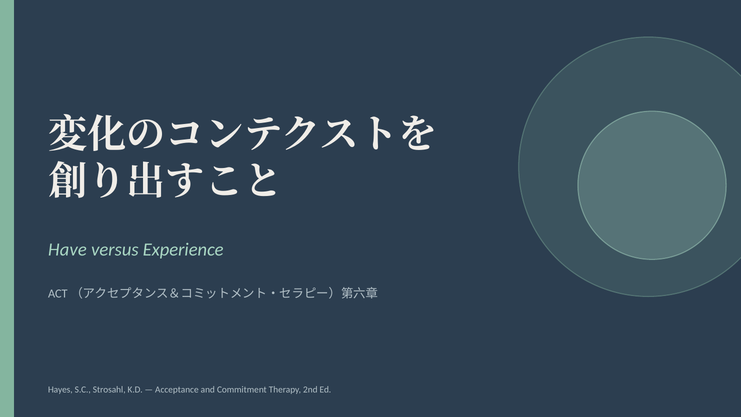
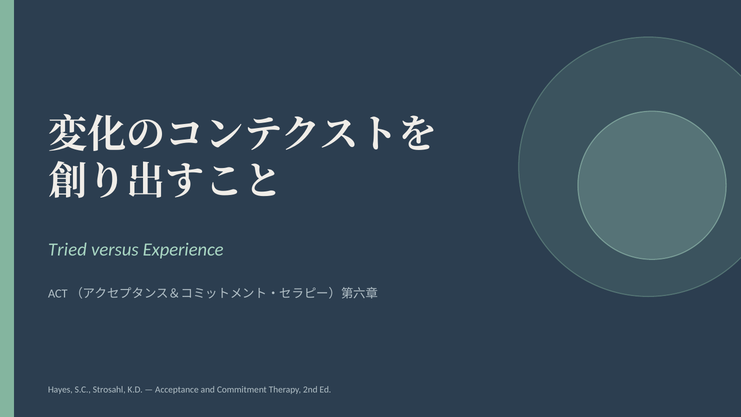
Have: Have -> Tried (67, 250)
